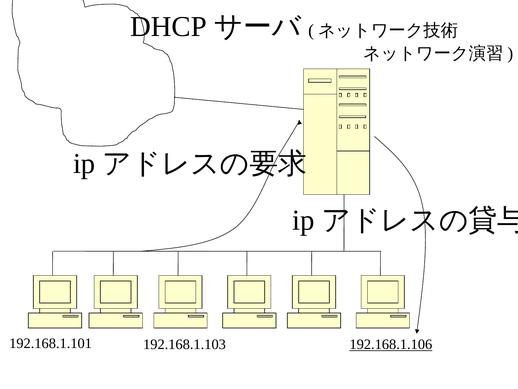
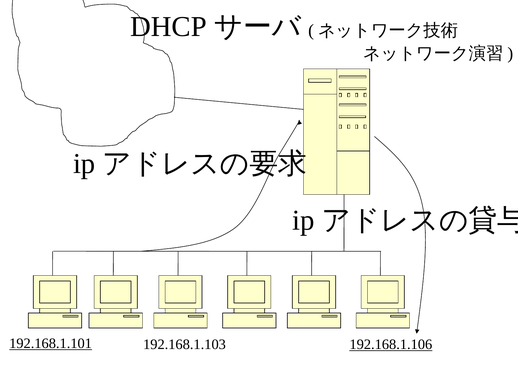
192.168.1.101 underline: none -> present (51, 343)
